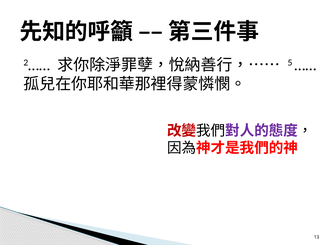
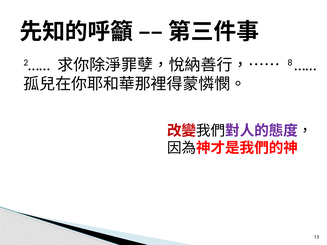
5: 5 -> 8 (290, 63)
